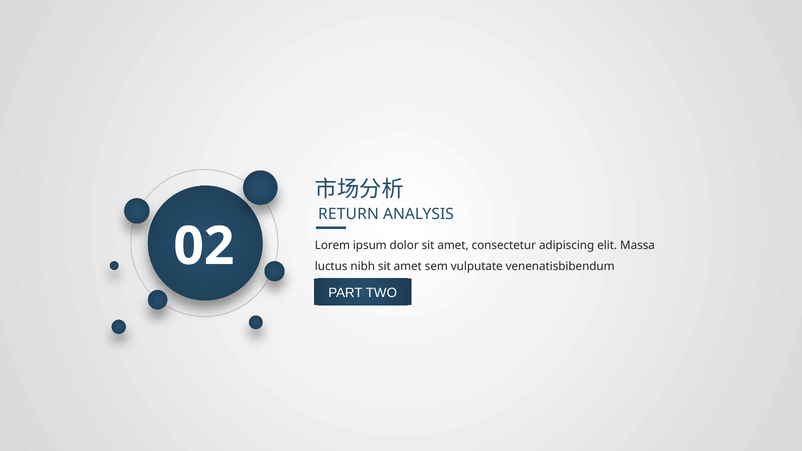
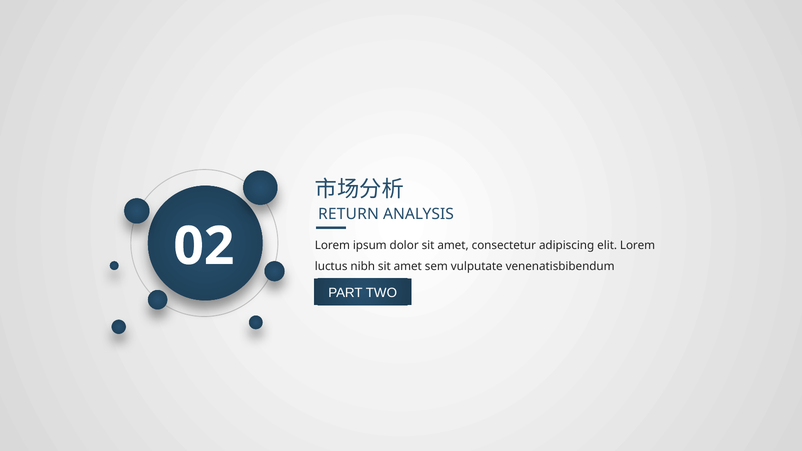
elit Massa: Massa -> Lorem (638, 246)
